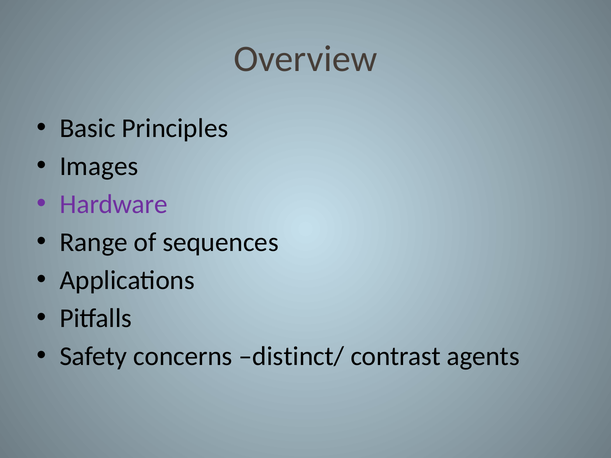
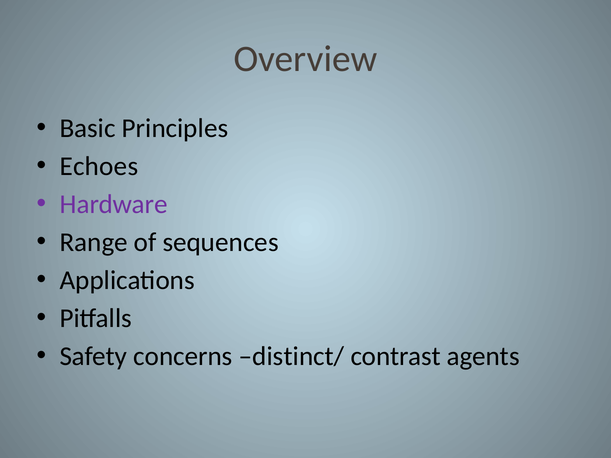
Images: Images -> Echoes (99, 166)
